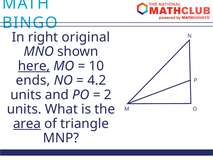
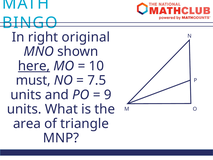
ends: ends -> must (33, 80)
4.2: 4.2 -> 7.5 (97, 80)
2: 2 -> 9 (108, 95)
area underline: present -> none (27, 123)
